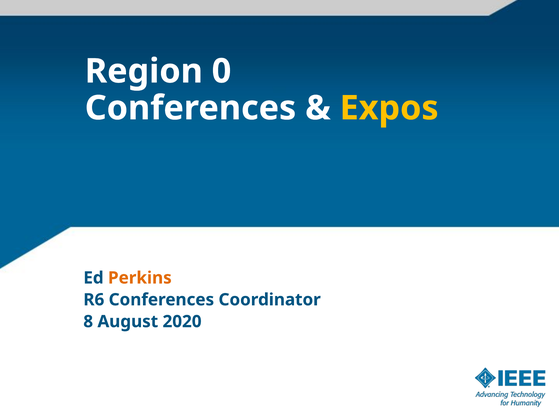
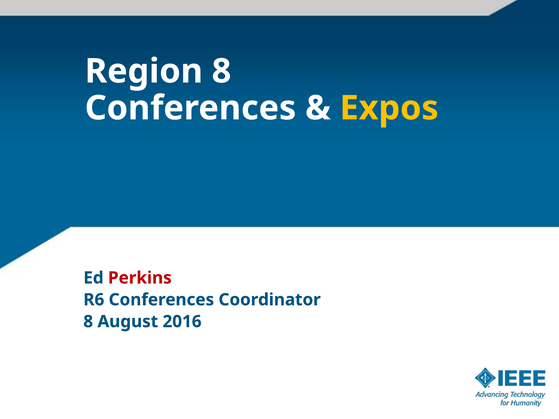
Region 0: 0 -> 8 (222, 71)
Perkins colour: orange -> red (140, 278)
2020: 2020 -> 2016 (182, 322)
